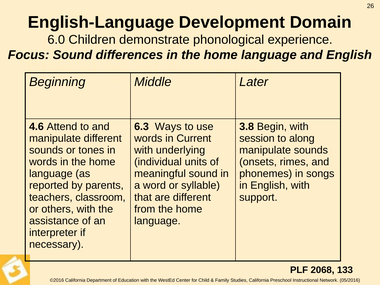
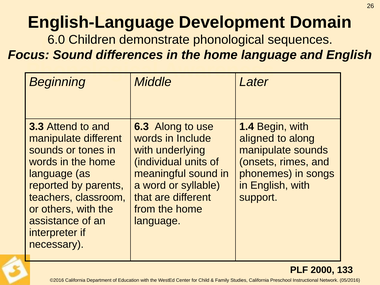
experience: experience -> sequences (300, 40)
4.6: 4.6 -> 3.3 (36, 127)
6.3 Ways: Ways -> Along (168, 127)
3.8: 3.8 -> 1.4 (247, 127)
Current: Current -> Include (194, 138)
session: session -> aligned (257, 138)
2068: 2068 -> 2000 (323, 270)
